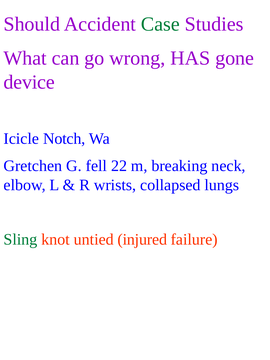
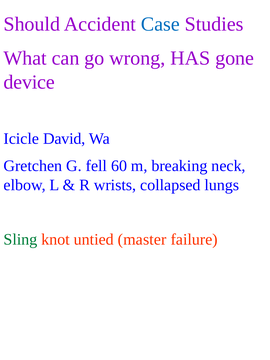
Case colour: green -> blue (160, 24)
Notch: Notch -> David (64, 139)
22: 22 -> 60 (119, 166)
injured: injured -> master (142, 239)
